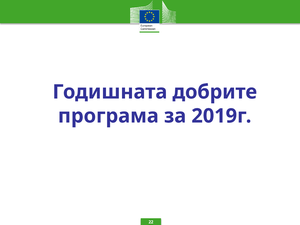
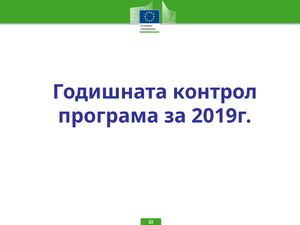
добрите: добрите -> контрол (215, 92)
